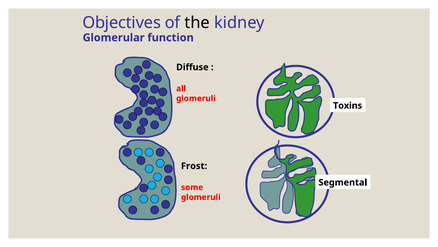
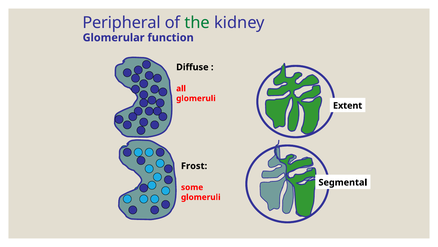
Objectives: Objectives -> Peripheral (122, 23)
the colour: black -> green (197, 23)
Toxins: Toxins -> Extent (348, 105)
